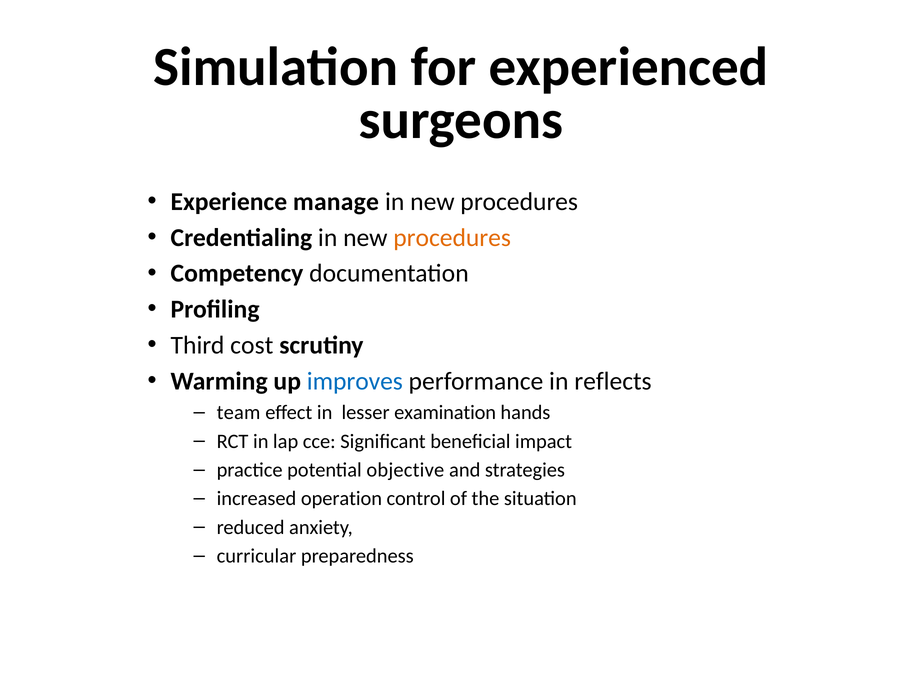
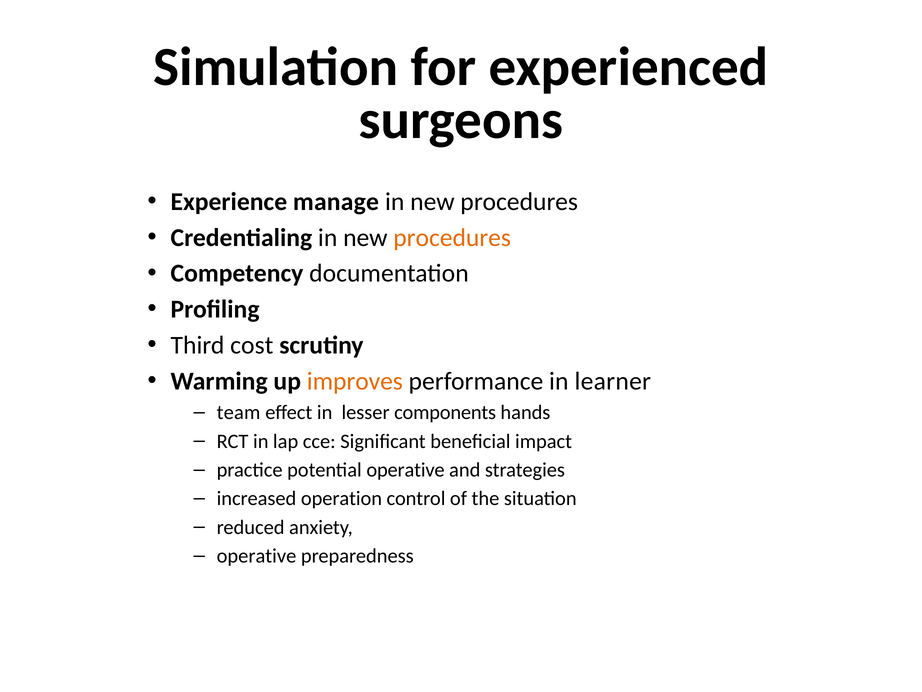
improves colour: blue -> orange (355, 381)
reflects: reflects -> learner (613, 381)
examination: examination -> components (445, 412)
potential objective: objective -> operative (406, 470)
curricular: curricular -> operative (256, 556)
